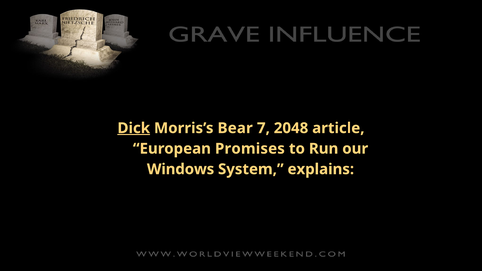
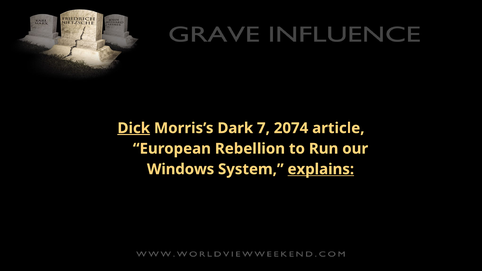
Bear: Bear -> Dark (235, 128)
2048: 2048 -> 2074 (291, 128)
Promises: Promises -> Rebellion (250, 149)
explains underline: none -> present (321, 169)
